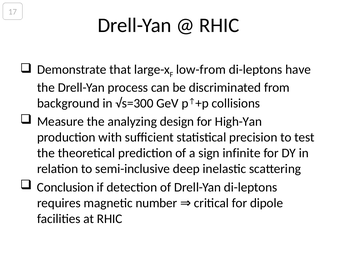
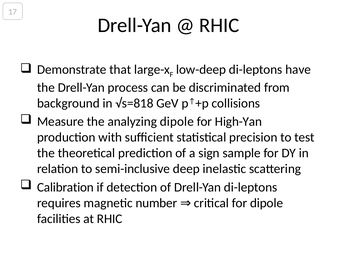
low-from: low-from -> low-deep (201, 69)
√s=300: √s=300 -> √s=818 (134, 103)
analyzing design: design -> dipole (177, 121)
infinite: infinite -> sample (242, 153)
Conclusion: Conclusion -> Calibration (65, 187)
